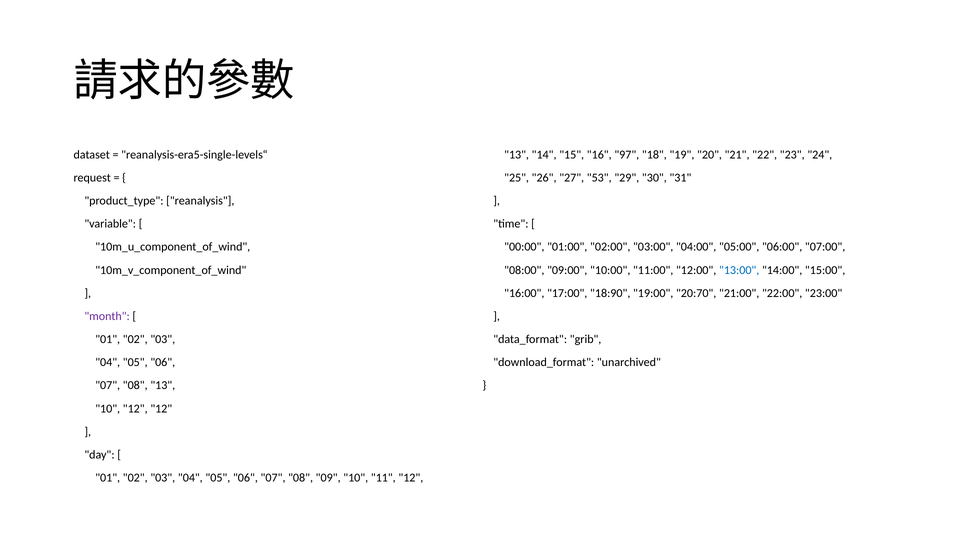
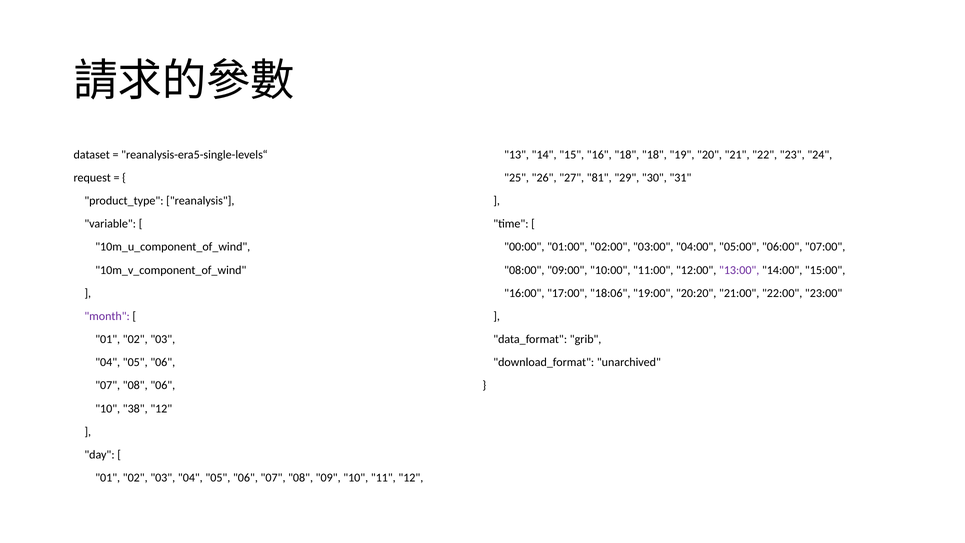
16 97: 97 -> 18 (627, 155)
53: 53 -> 81 (599, 178)
13:00 colour: blue -> purple (739, 270)
18:90: 18:90 -> 18:06 (610, 293)
20:70: 20:70 -> 20:20 (696, 293)
08 13: 13 -> 06 (163, 385)
10 12: 12 -> 38 (135, 408)
